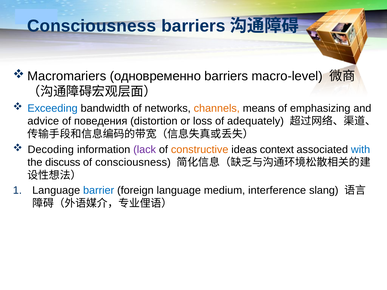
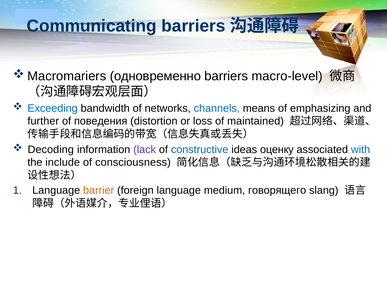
Consciousness: Consciousness -> Communicating (92, 26)
channels colour: orange -> blue (217, 108)
advice: advice -> further (43, 121)
adequately: adequately -> maintained (256, 121)
constructive colour: orange -> blue (200, 150)
context: context -> оценку (277, 150)
discuss: discuss -> include (63, 163)
barrier colour: blue -> orange (99, 191)
interference: interference -> говорящего (277, 191)
